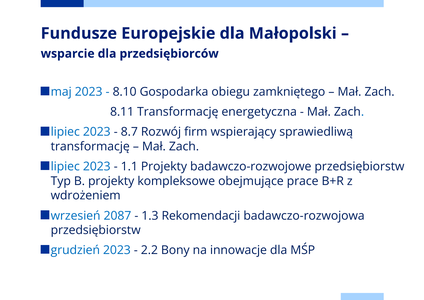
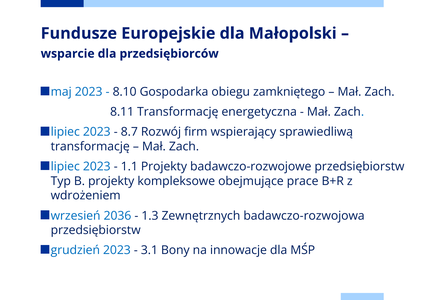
2087: 2087 -> 2036 (117, 216)
Rekomendacji: Rekomendacji -> Zewnętrznych (201, 216)
2.2: 2.2 -> 3.1 (149, 250)
